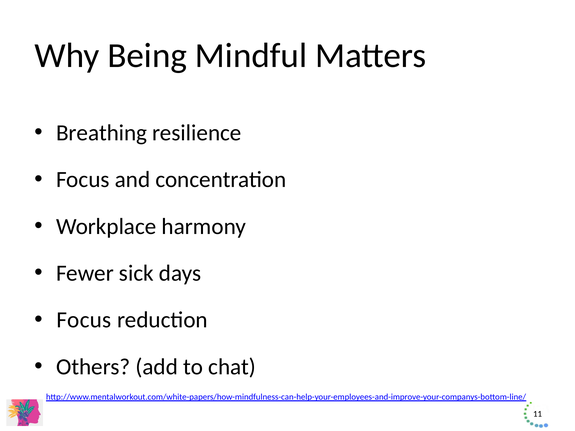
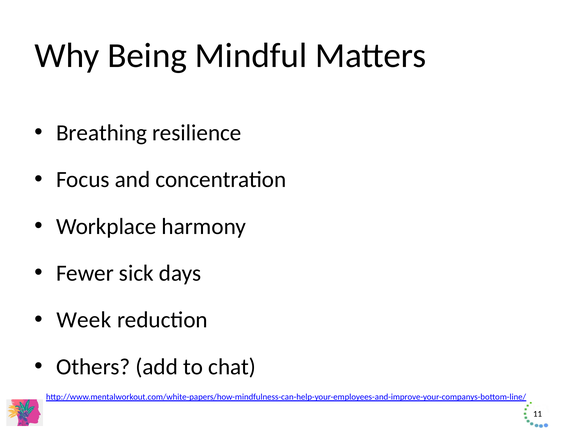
Focus: Focus -> Week (84, 320)
